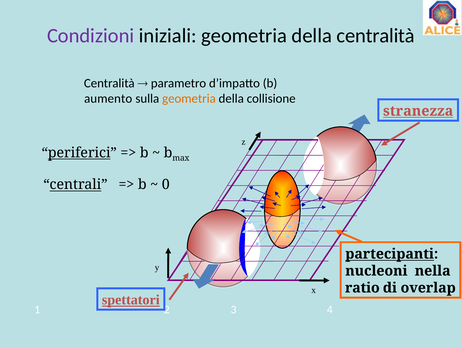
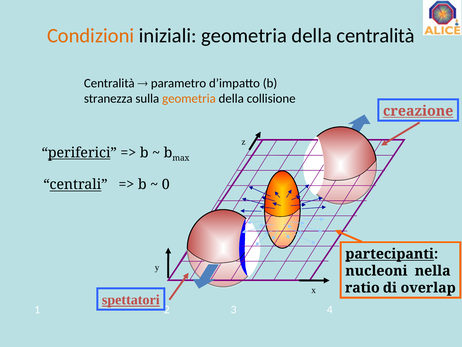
Condizioni colour: purple -> orange (91, 36)
aumento: aumento -> stranezza (108, 98)
stranezza: stranezza -> creazione (418, 111)
